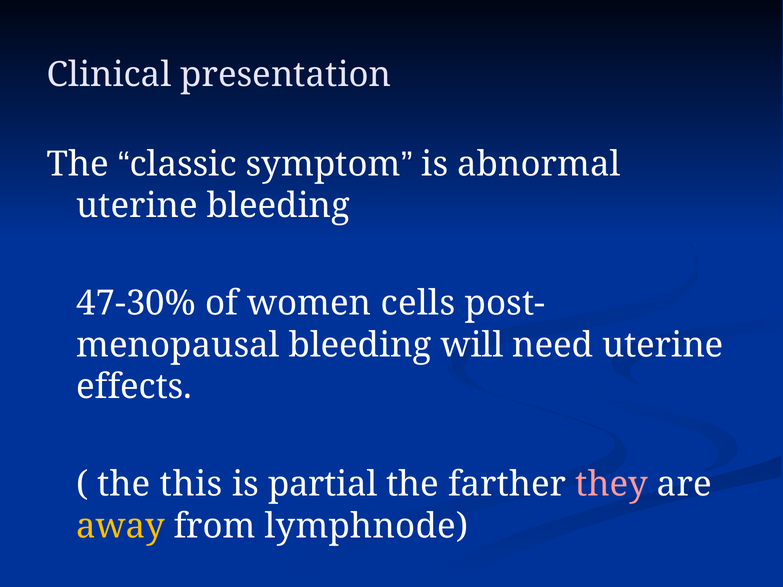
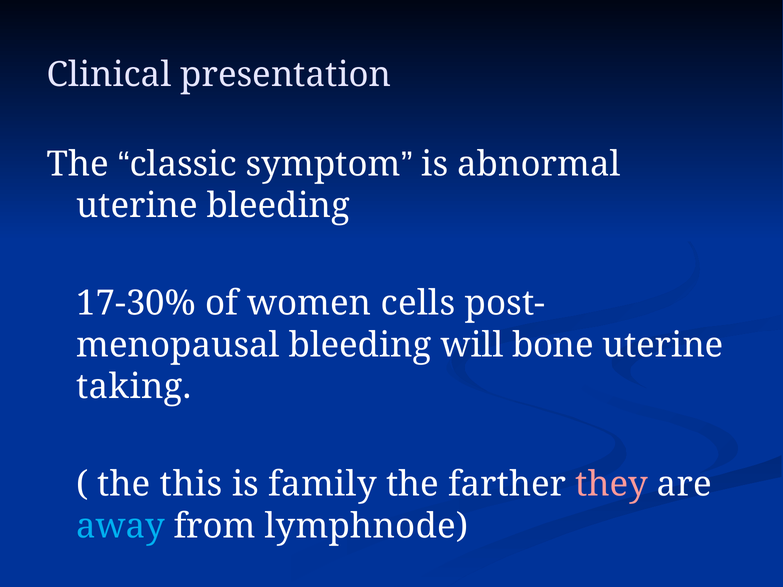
47-30%: 47-30% -> 17-30% (136, 304)
need: need -> bone (553, 345)
effects: effects -> taking (134, 387)
partial: partial -> family (322, 485)
away colour: yellow -> light blue (121, 526)
